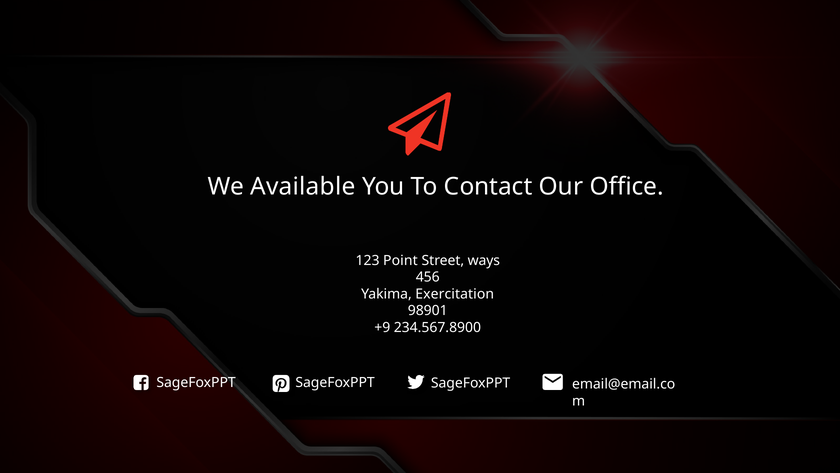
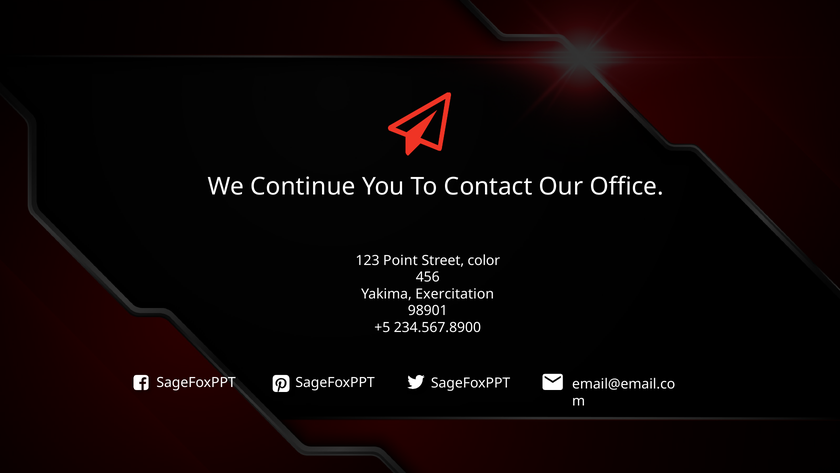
Available: Available -> Continue (303, 187)
ways: ways -> color (484, 260)
+9: +9 -> +5 (382, 327)
